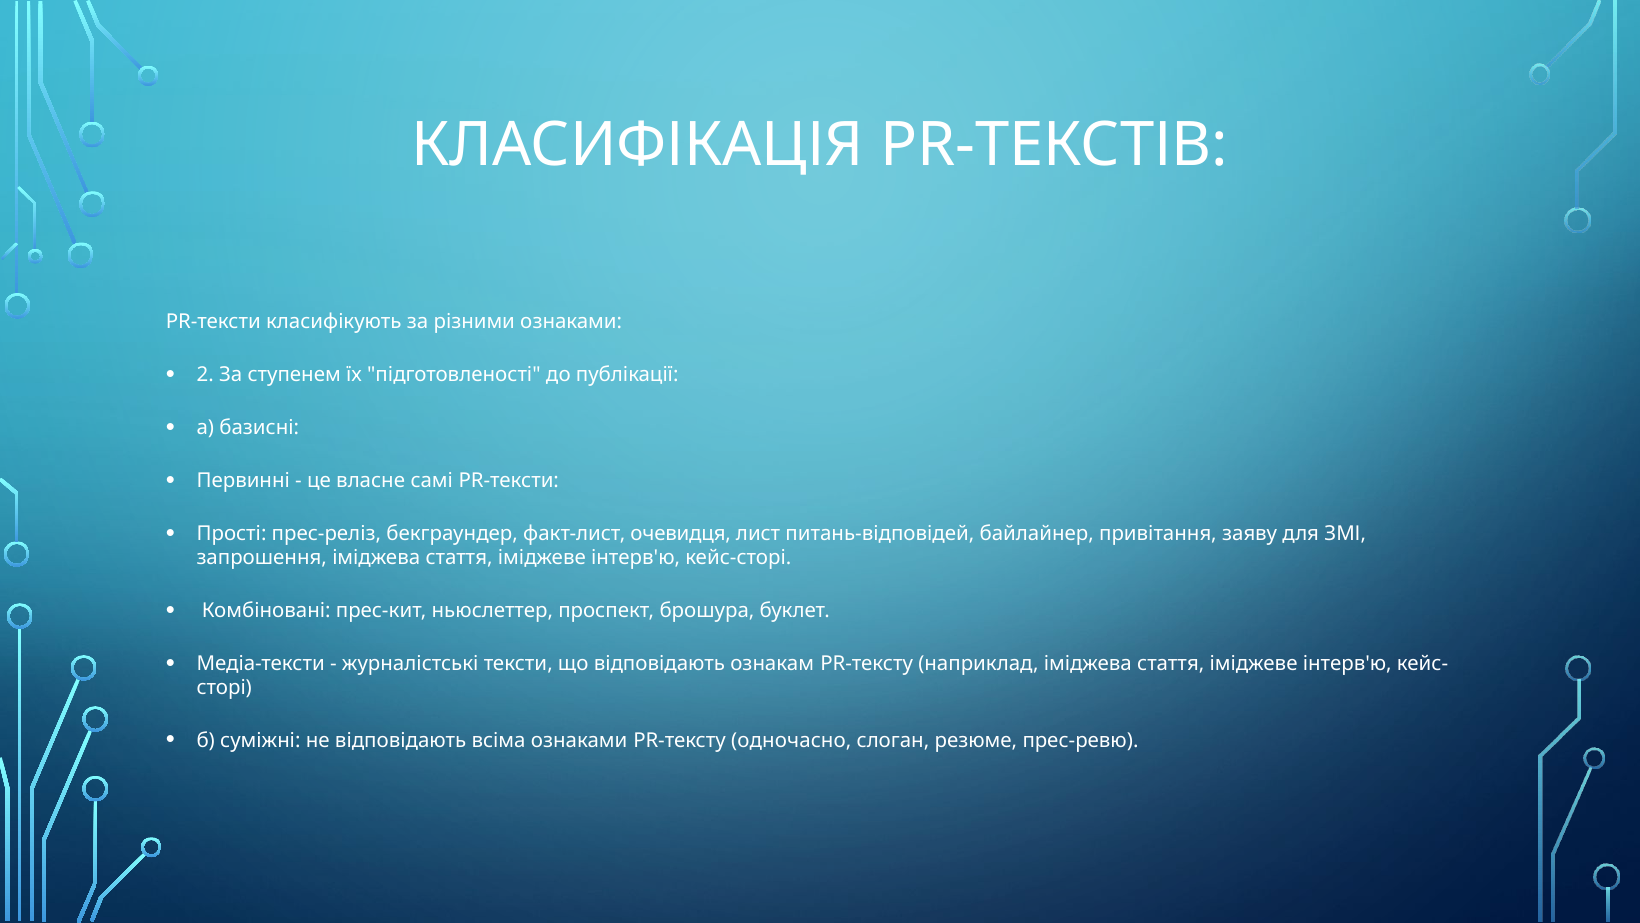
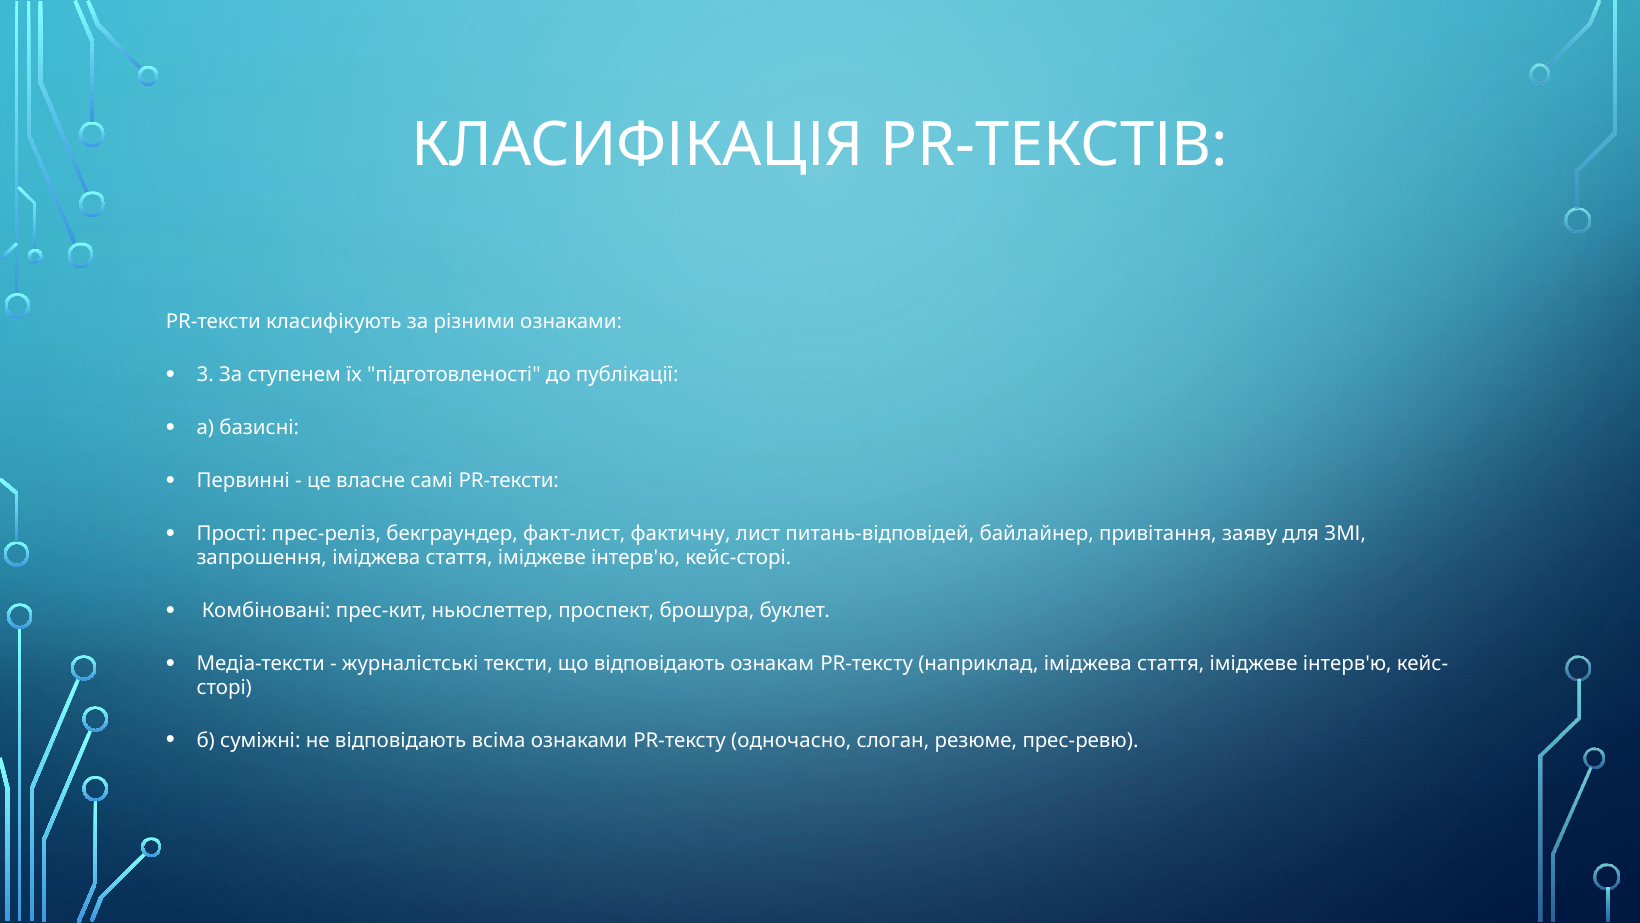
2: 2 -> 3 (205, 375)
очевидця: очевидця -> фактичну (681, 534)
